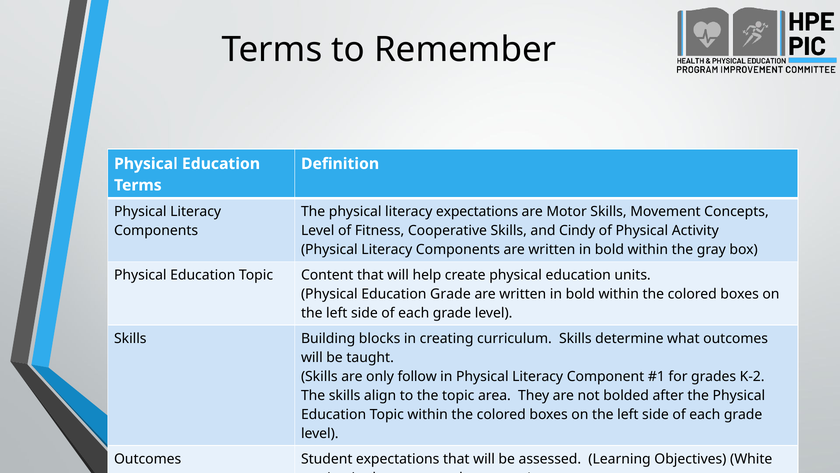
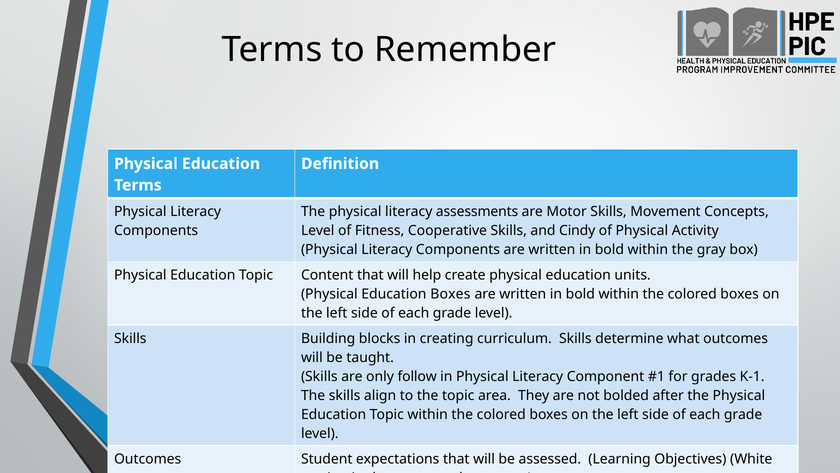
literacy expectations: expectations -> assessments (477, 211)
Education Grade: Grade -> Boxes (450, 294)
K-2: K-2 -> K-1 (752, 376)
